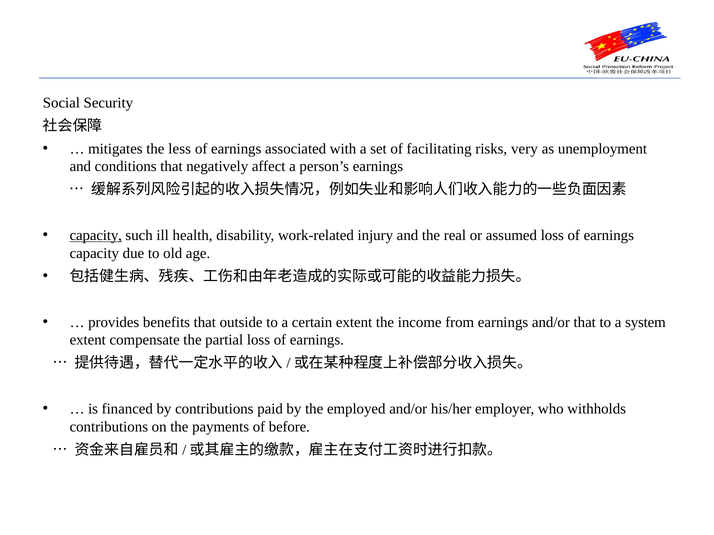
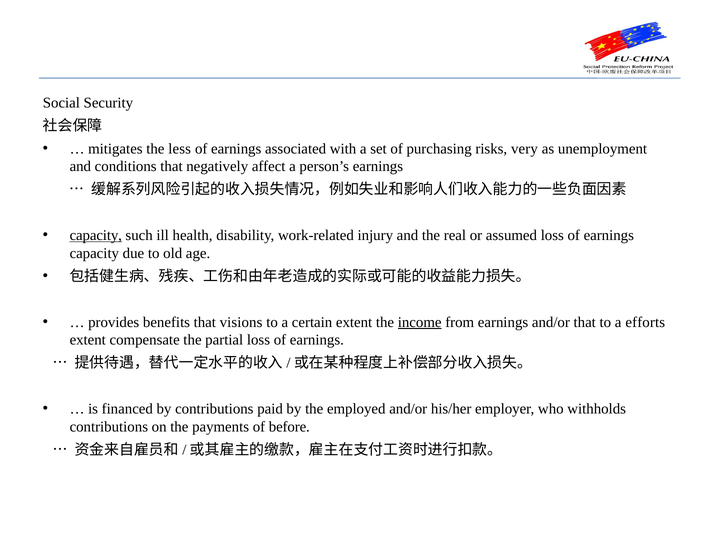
facilitating: facilitating -> purchasing (439, 149)
outside: outside -> visions (241, 322)
income underline: none -> present (420, 322)
system: system -> efforts (645, 322)
